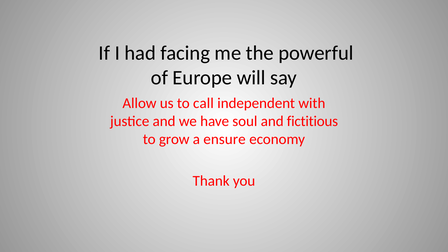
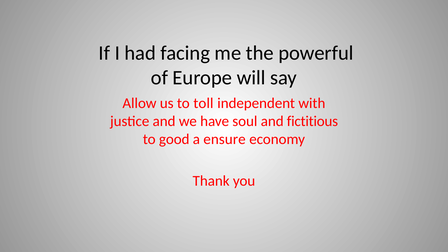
call: call -> toll (203, 103)
grow: grow -> good (174, 139)
